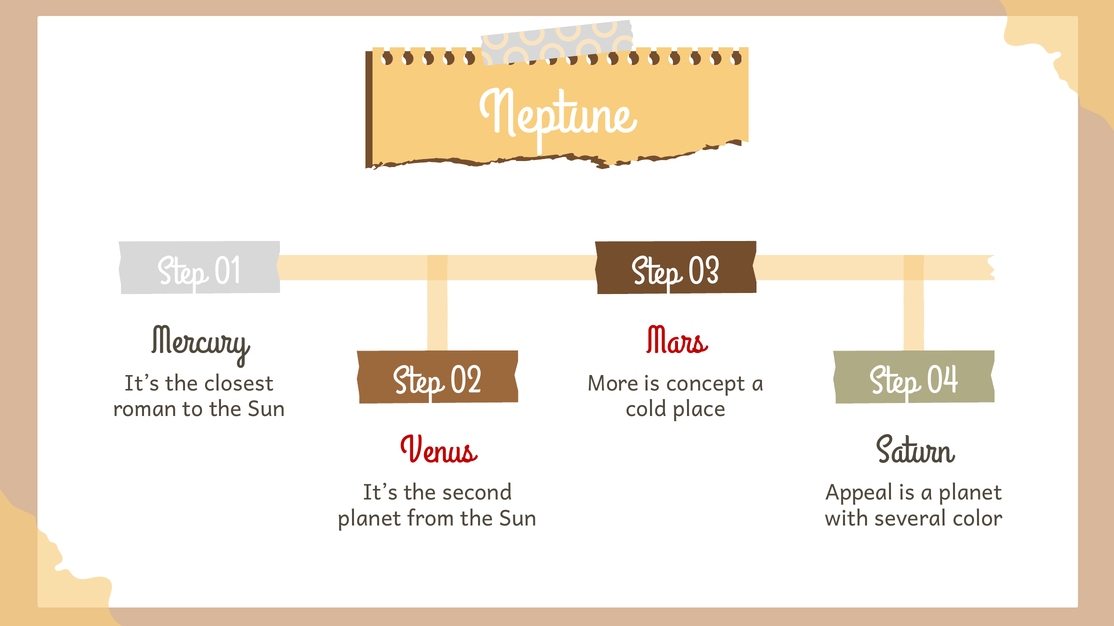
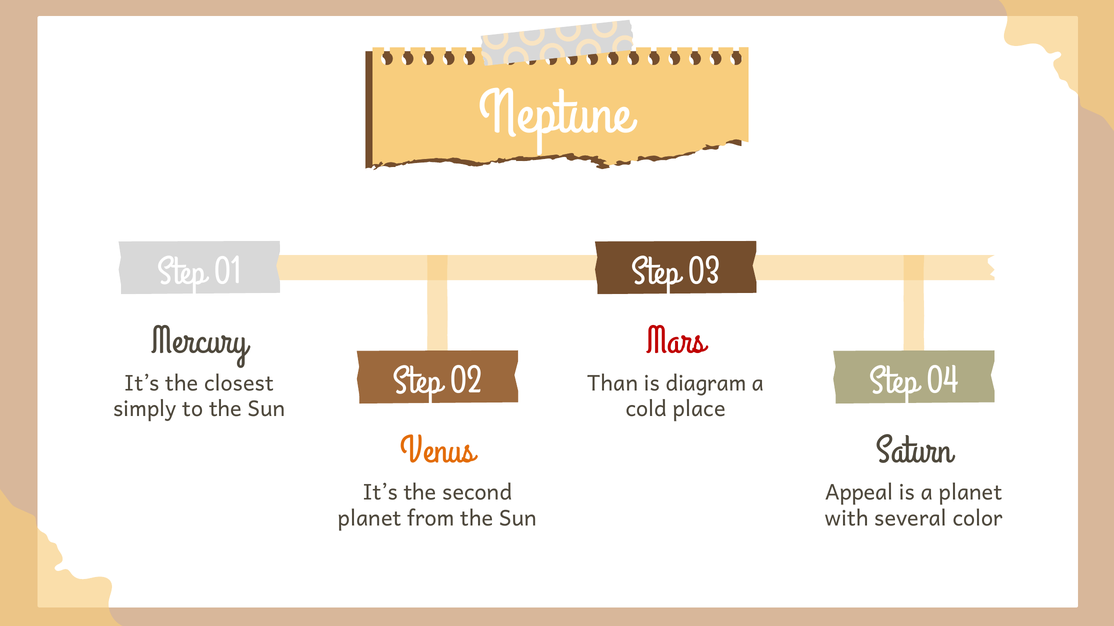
More: More -> Than (613, 384)
concept: concept -> diagram (706, 384)
roman: roman -> simply (145, 410)
Venus colour: red -> orange (437, 450)
